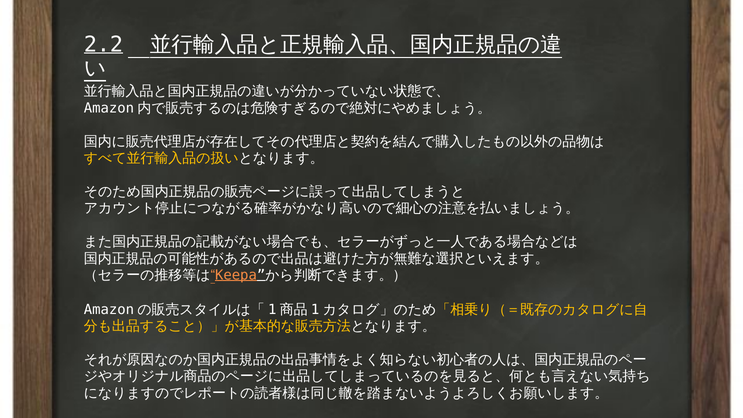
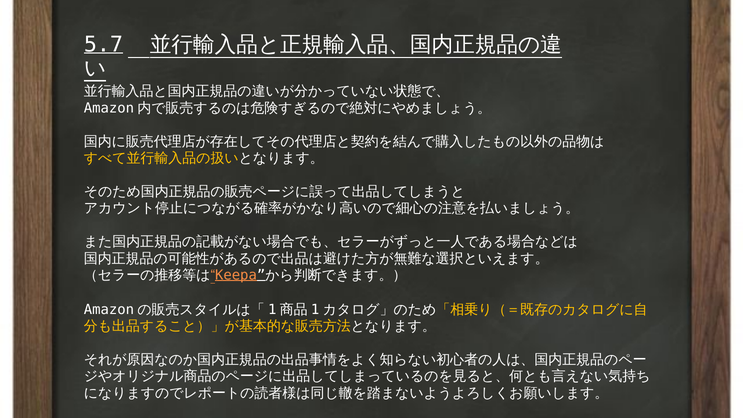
2.2: 2.2 -> 5.7 (103, 45)
